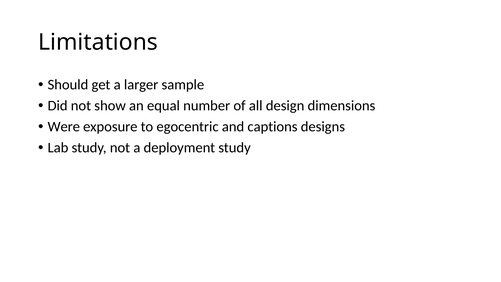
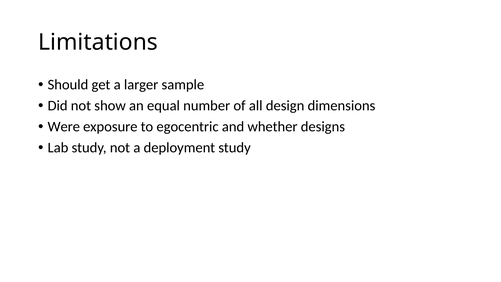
captions: captions -> whether (272, 127)
